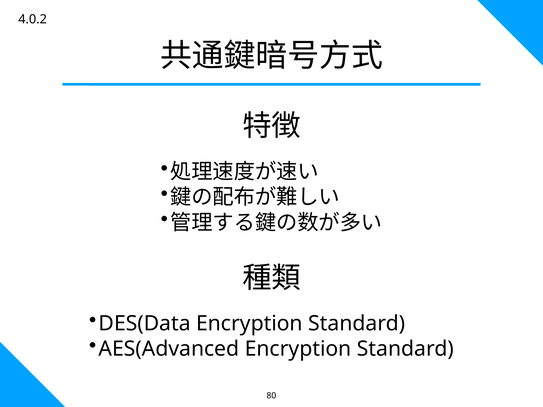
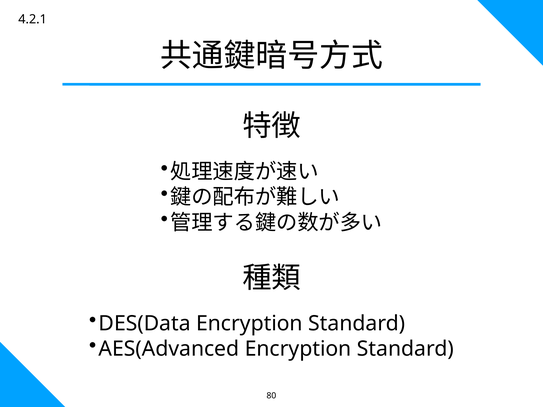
4.0.2: 4.0.2 -> 4.2.1 (33, 19)
